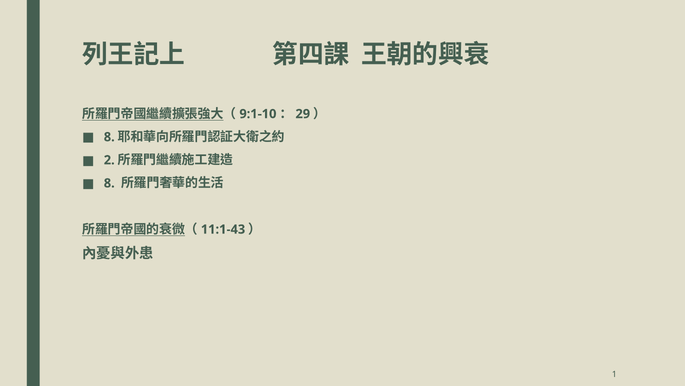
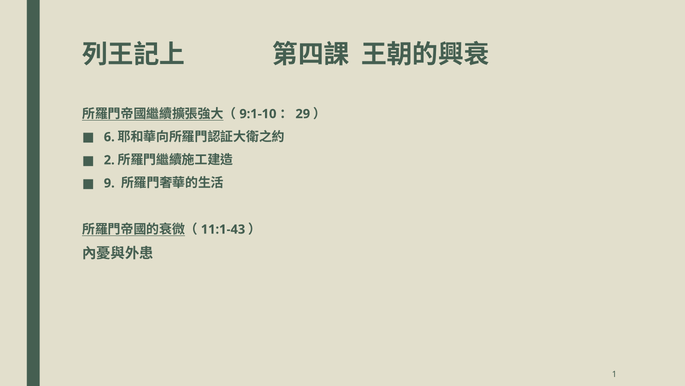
8: 8 -> 6 (109, 137)
8: 8 -> 9 (109, 183)
